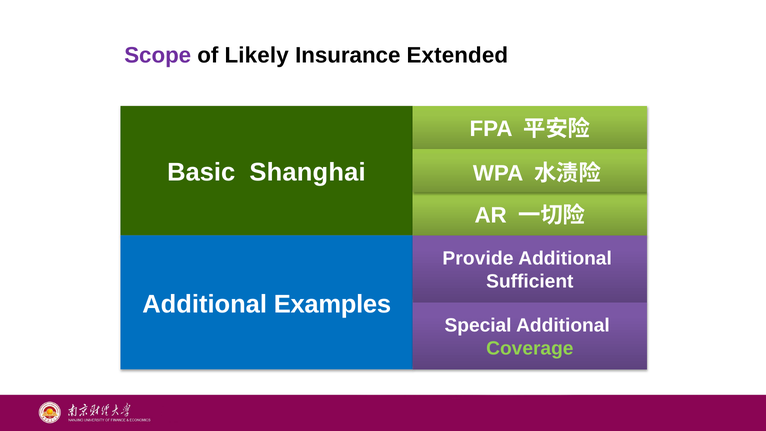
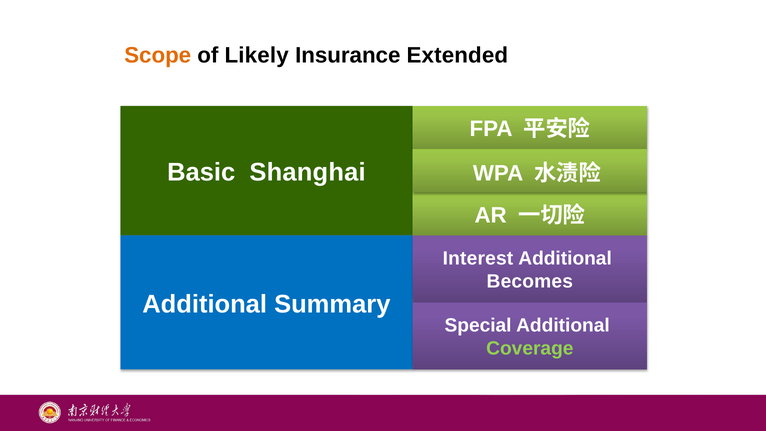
Scope colour: purple -> orange (158, 56)
Provide: Provide -> Interest (478, 259)
Sufficient: Sufficient -> Becomes (530, 282)
Examples: Examples -> Summary (332, 304)
